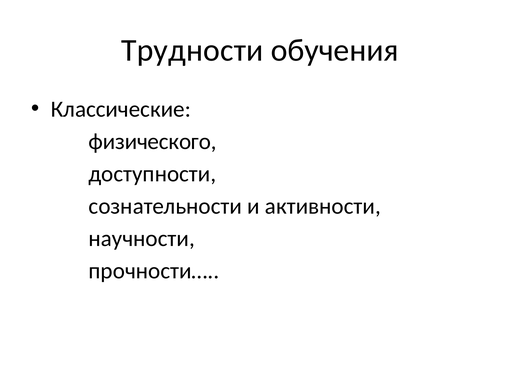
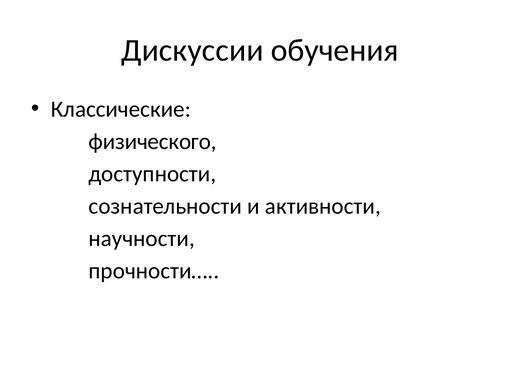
Трудности: Трудности -> Дискуссии (192, 50)
